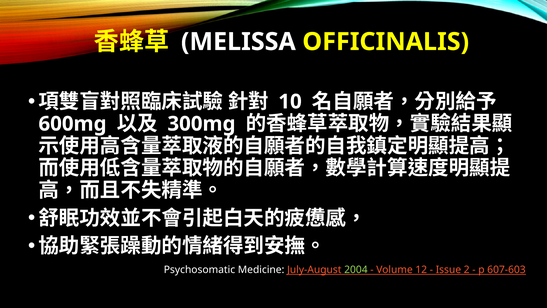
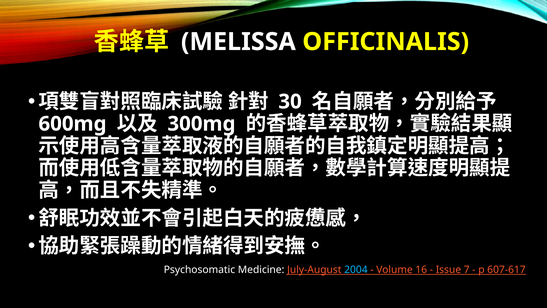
10: 10 -> 30 (290, 102)
2004 colour: light green -> light blue (356, 269)
12: 12 -> 16 (421, 269)
2: 2 -> 7 (467, 269)
607-603: 607-603 -> 607-617 (506, 269)
